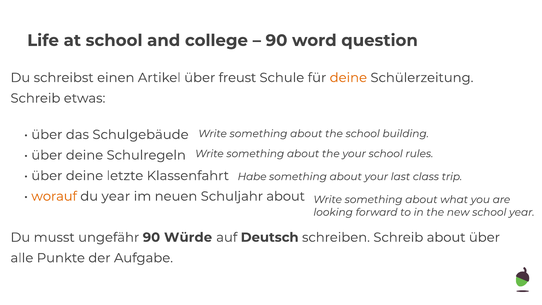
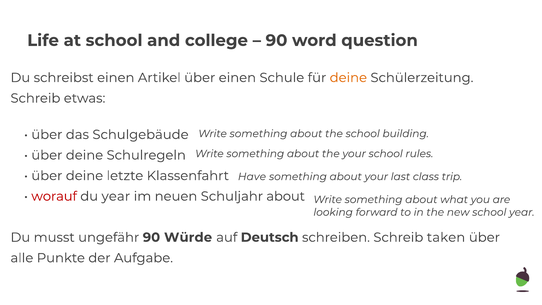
über freust: freust -> einen (237, 78)
Habe: Habe -> Have (252, 177)
worauf colour: orange -> red (54, 196)
Schreib about: about -> taken (446, 237)
